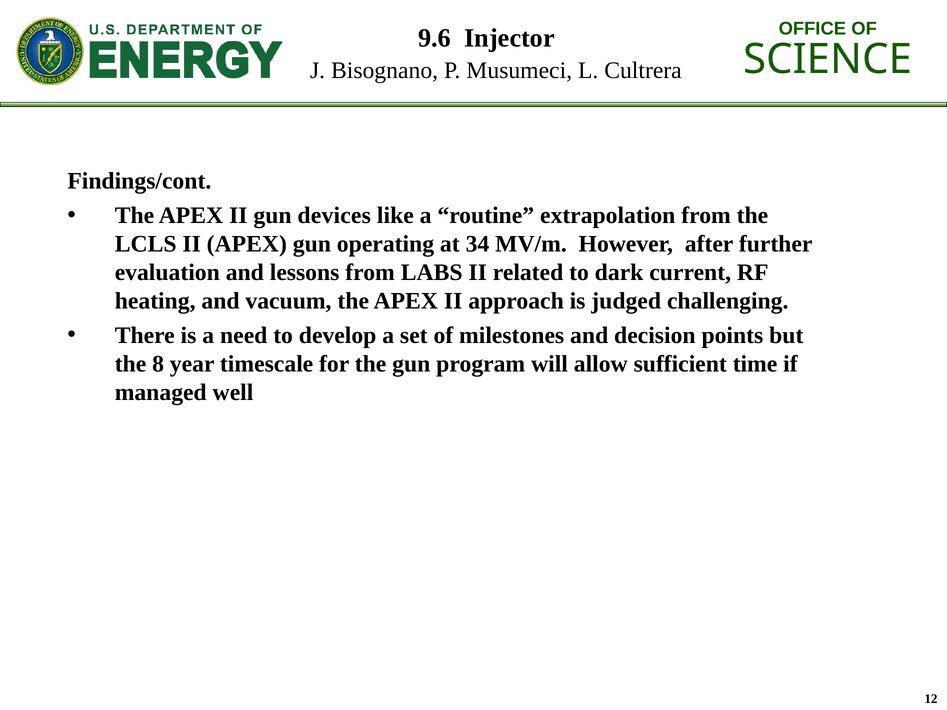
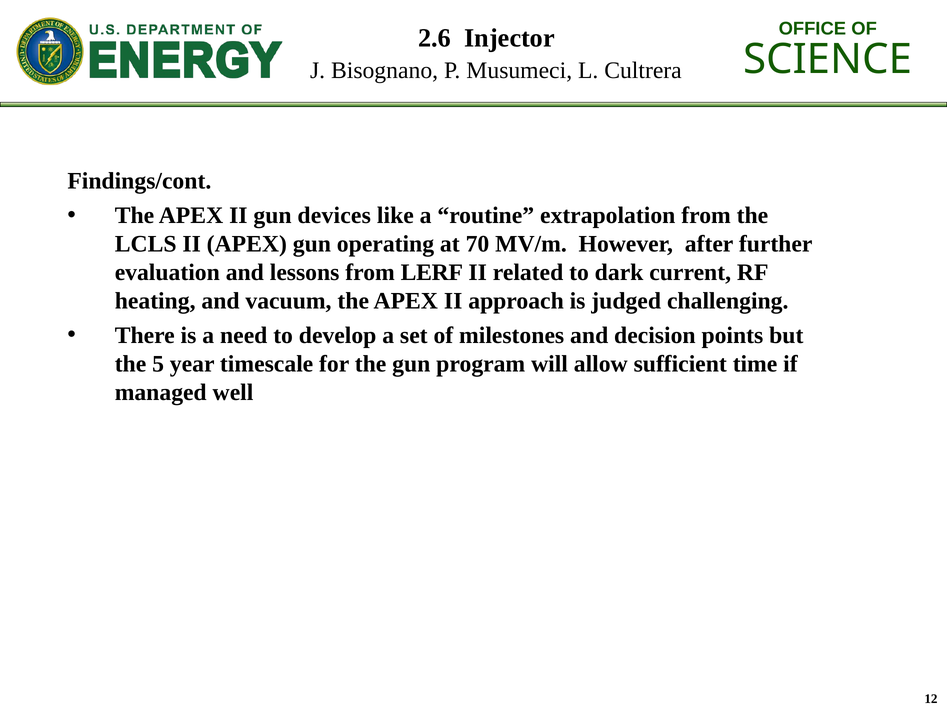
9.6: 9.6 -> 2.6 (435, 38)
34: 34 -> 70 (477, 244)
LABS: LABS -> LERF (432, 272)
8: 8 -> 5 (158, 364)
